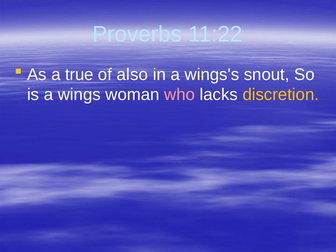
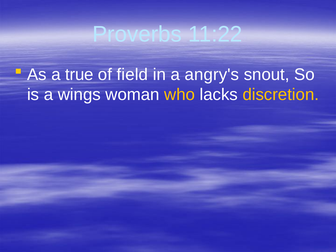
also: also -> field (132, 75)
wings's: wings's -> angry's (212, 75)
who colour: pink -> yellow (180, 95)
